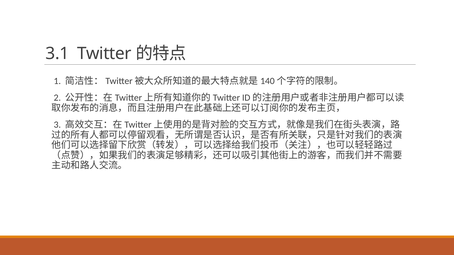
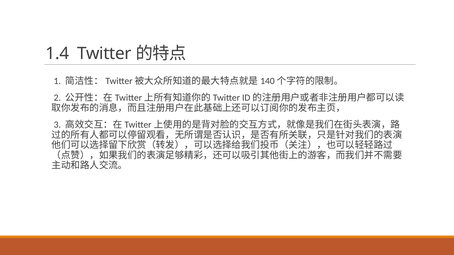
3.1: 3.1 -> 1.4 (57, 54)
